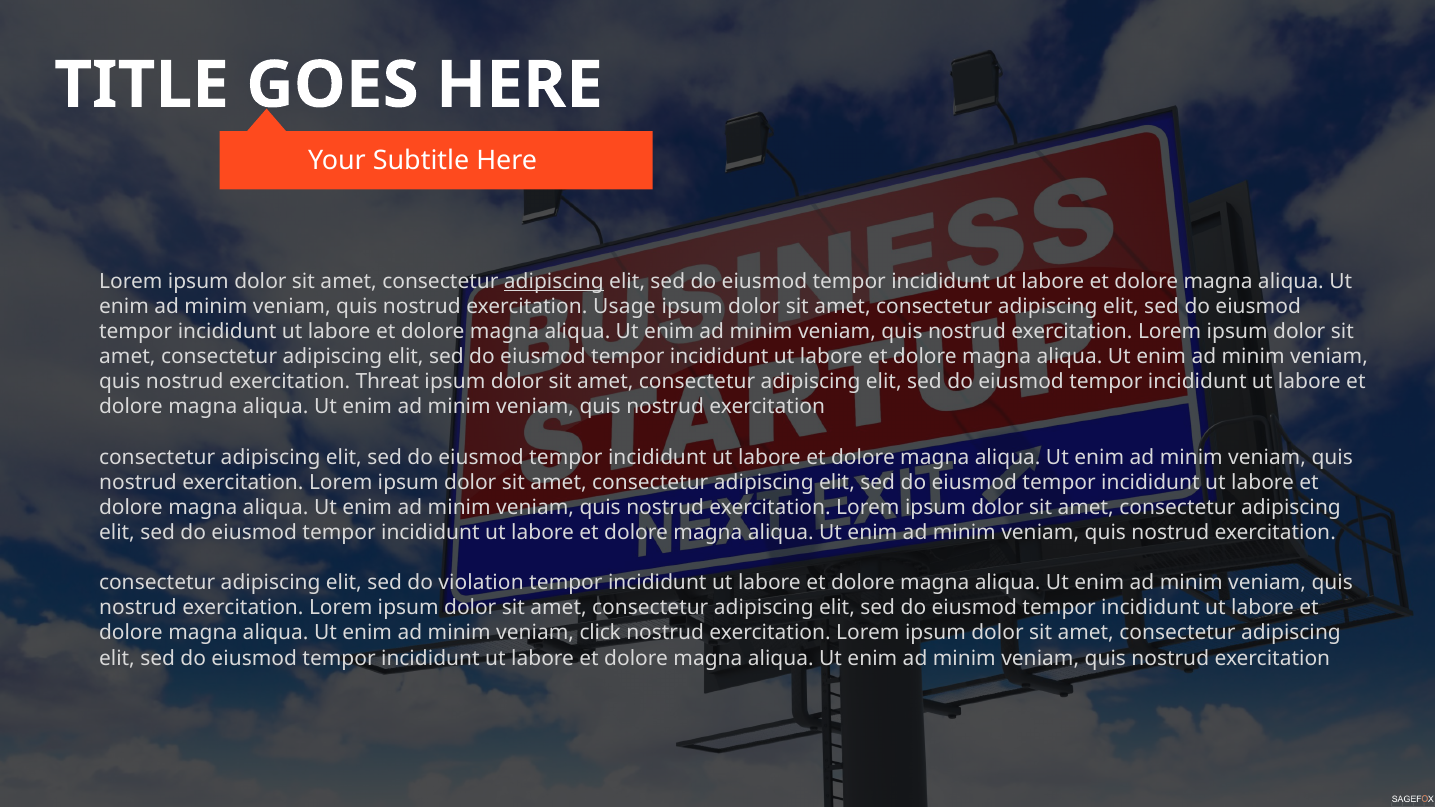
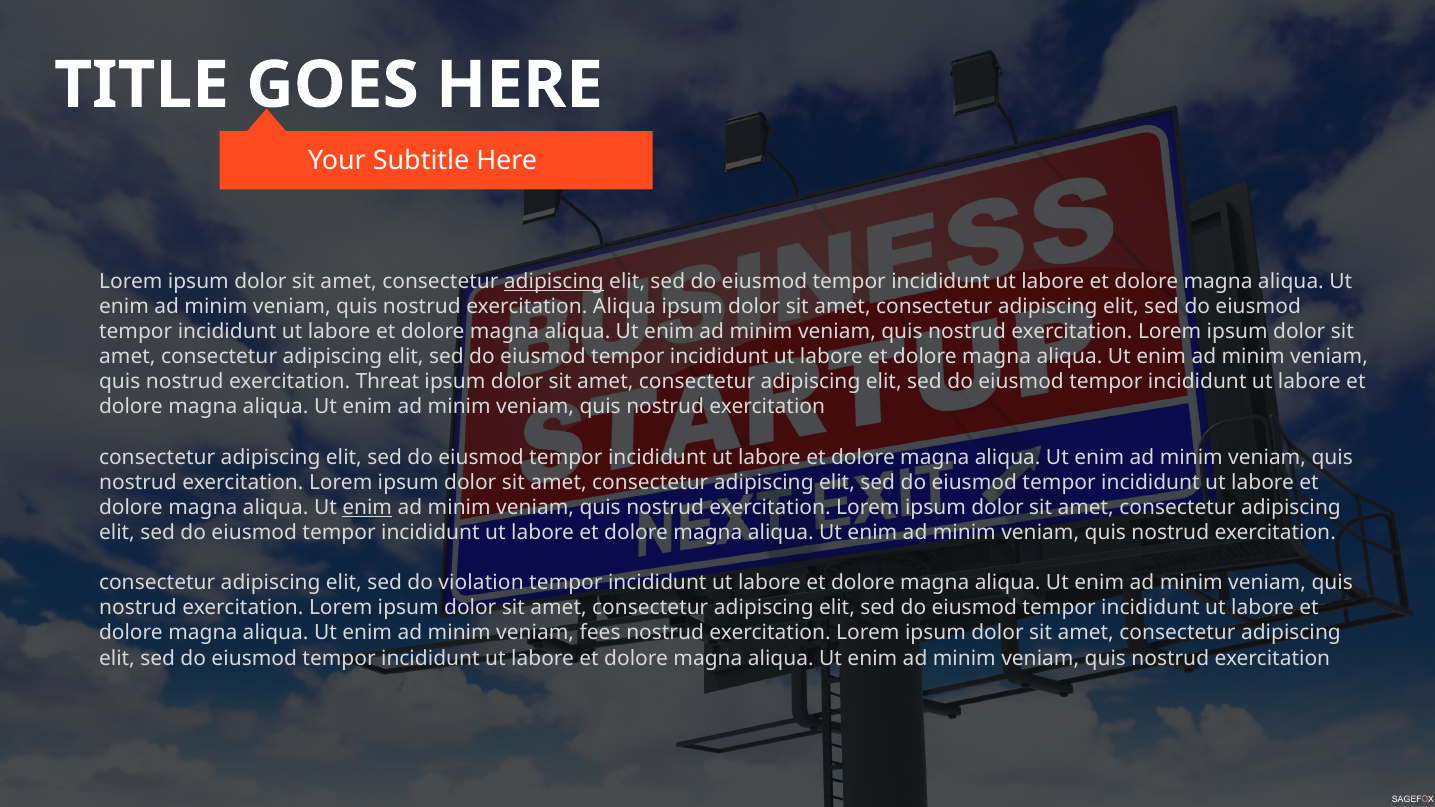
exercitation Usage: Usage -> Aliqua (624, 307)
enim underline: none -> present (367, 508)
click: click -> fees (600, 633)
